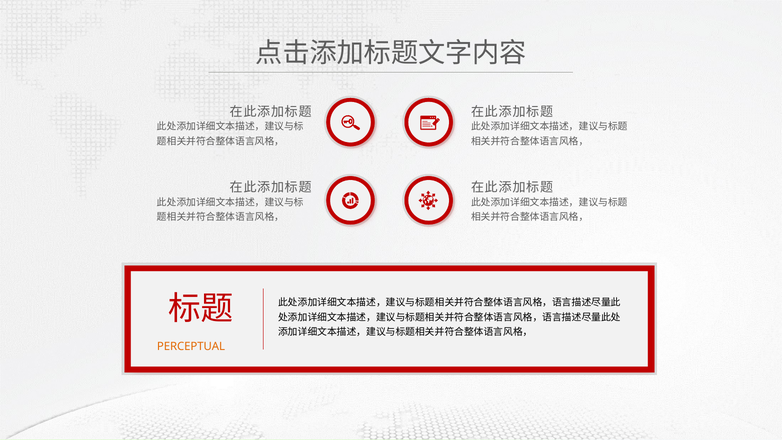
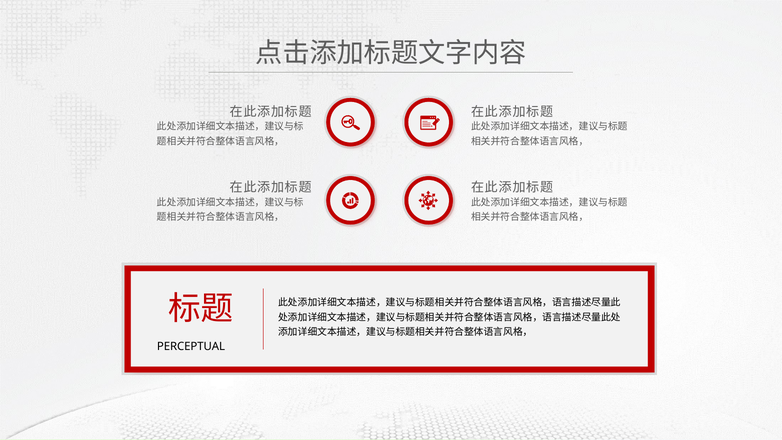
PERCEPTUAL colour: orange -> black (191, 346)
